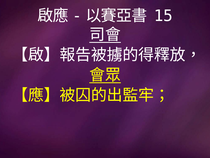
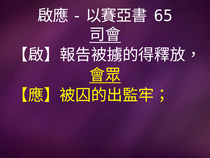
15: 15 -> 65 (163, 16)
